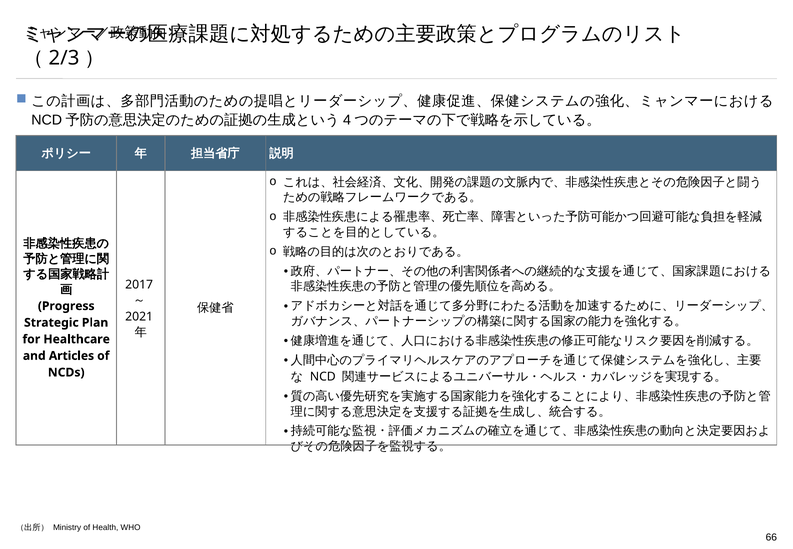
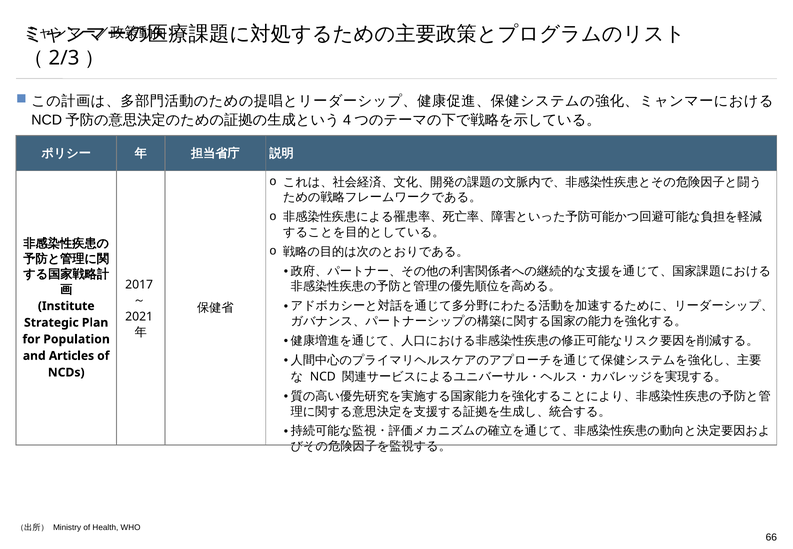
Progress: Progress -> Institute (66, 306)
Healthcare: Healthcare -> Population (77, 339)
